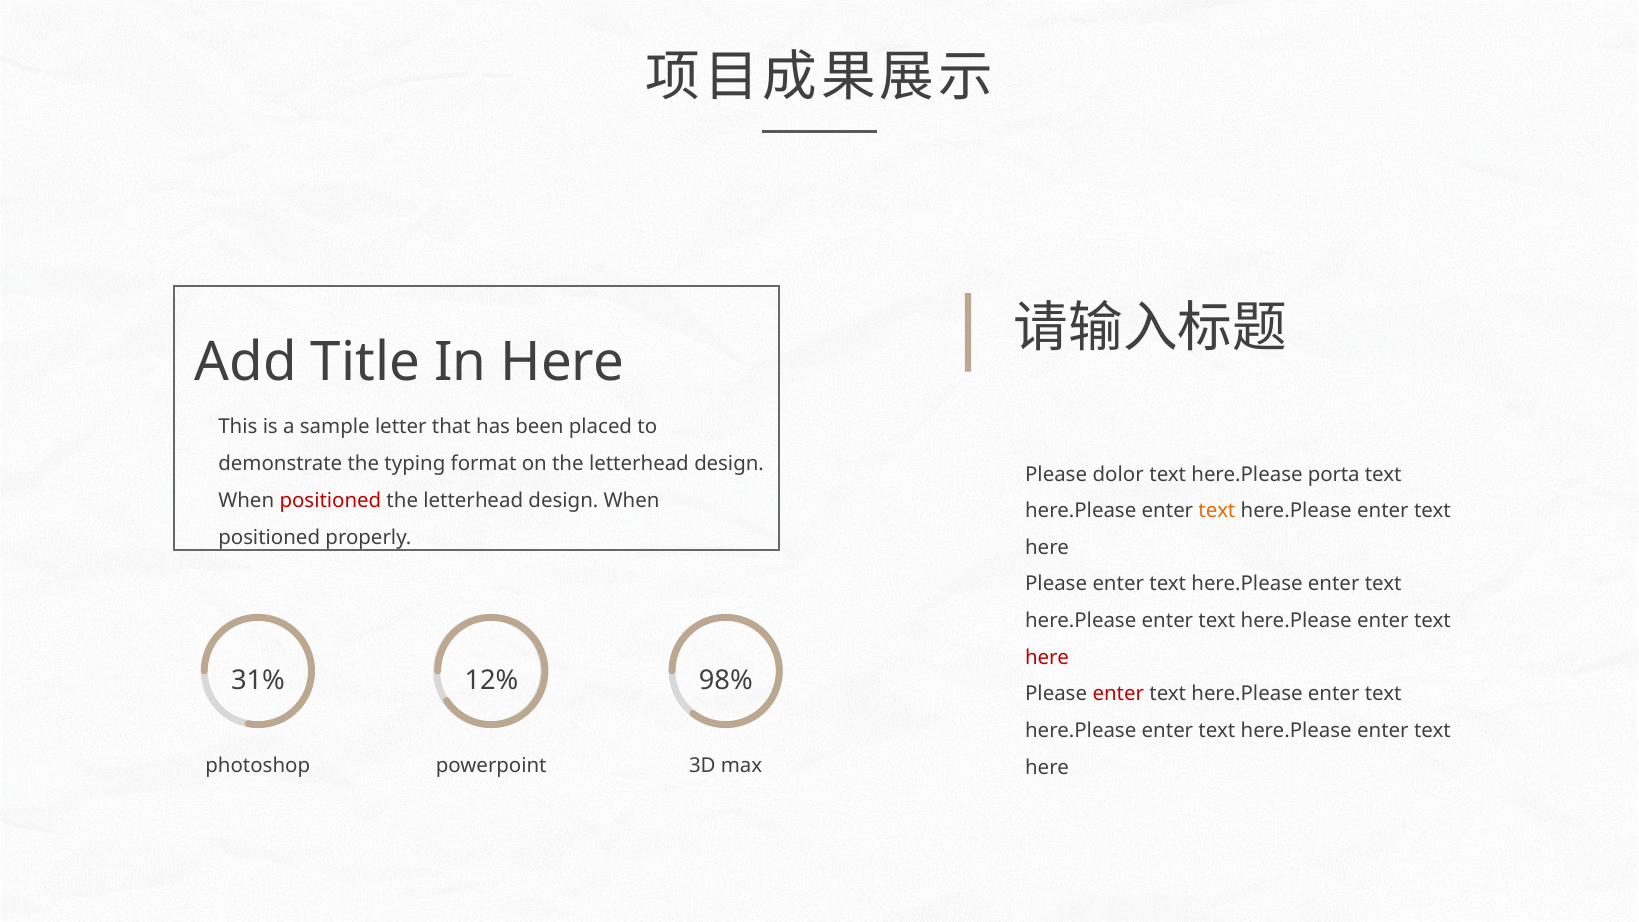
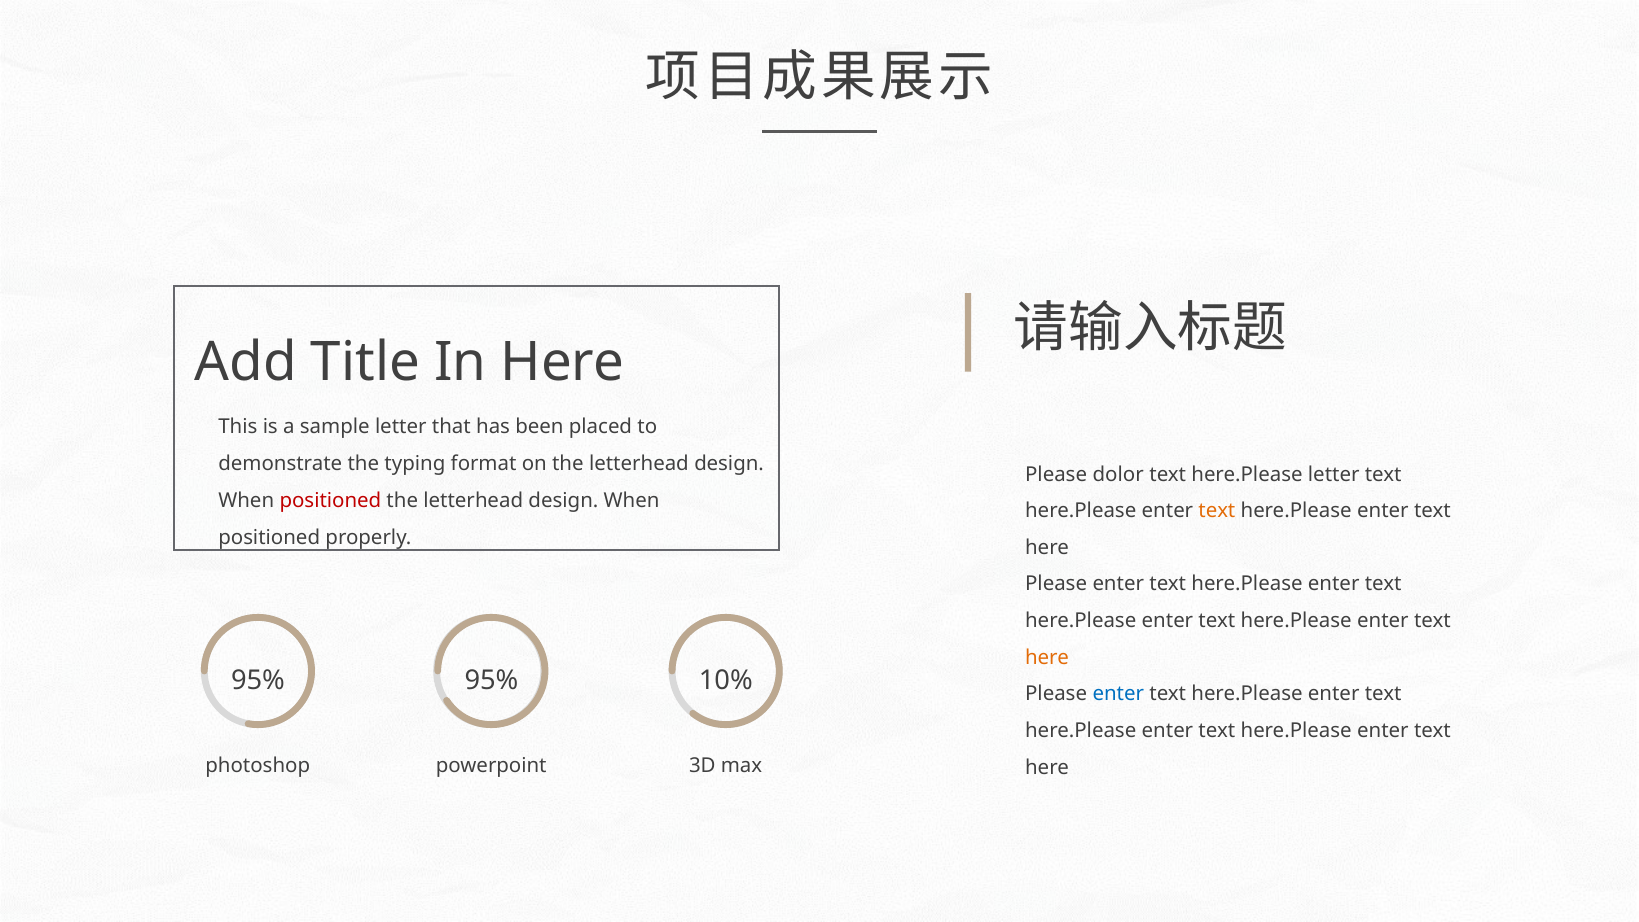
here.Please porta: porta -> letter (1334, 474)
here colour: red -> orange (1047, 658)
31%: 31% -> 95% (258, 680)
12%: 12% -> 95% (492, 680)
98%: 98% -> 10% (726, 680)
enter colour: red -> blue (1118, 694)
